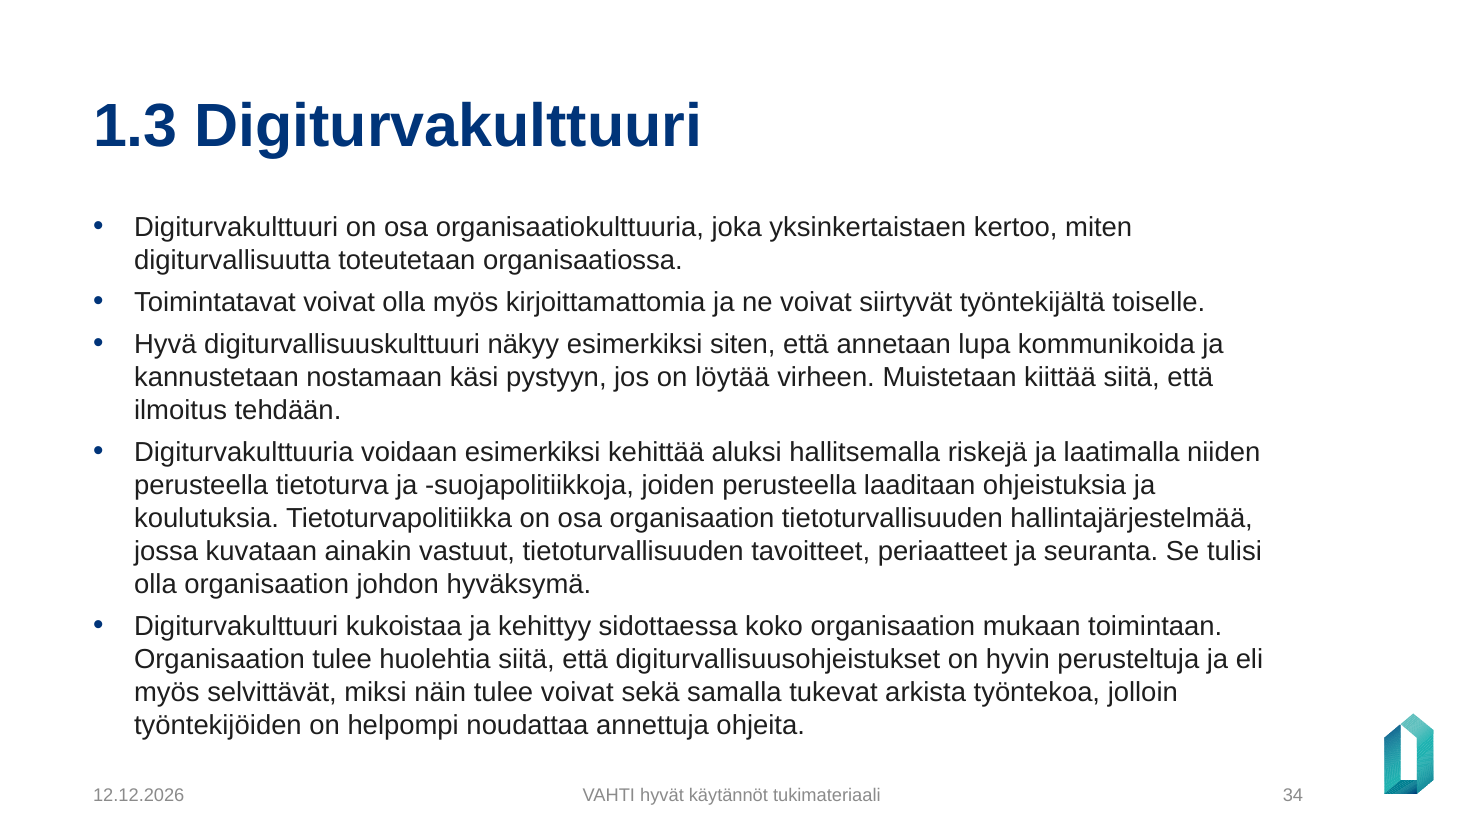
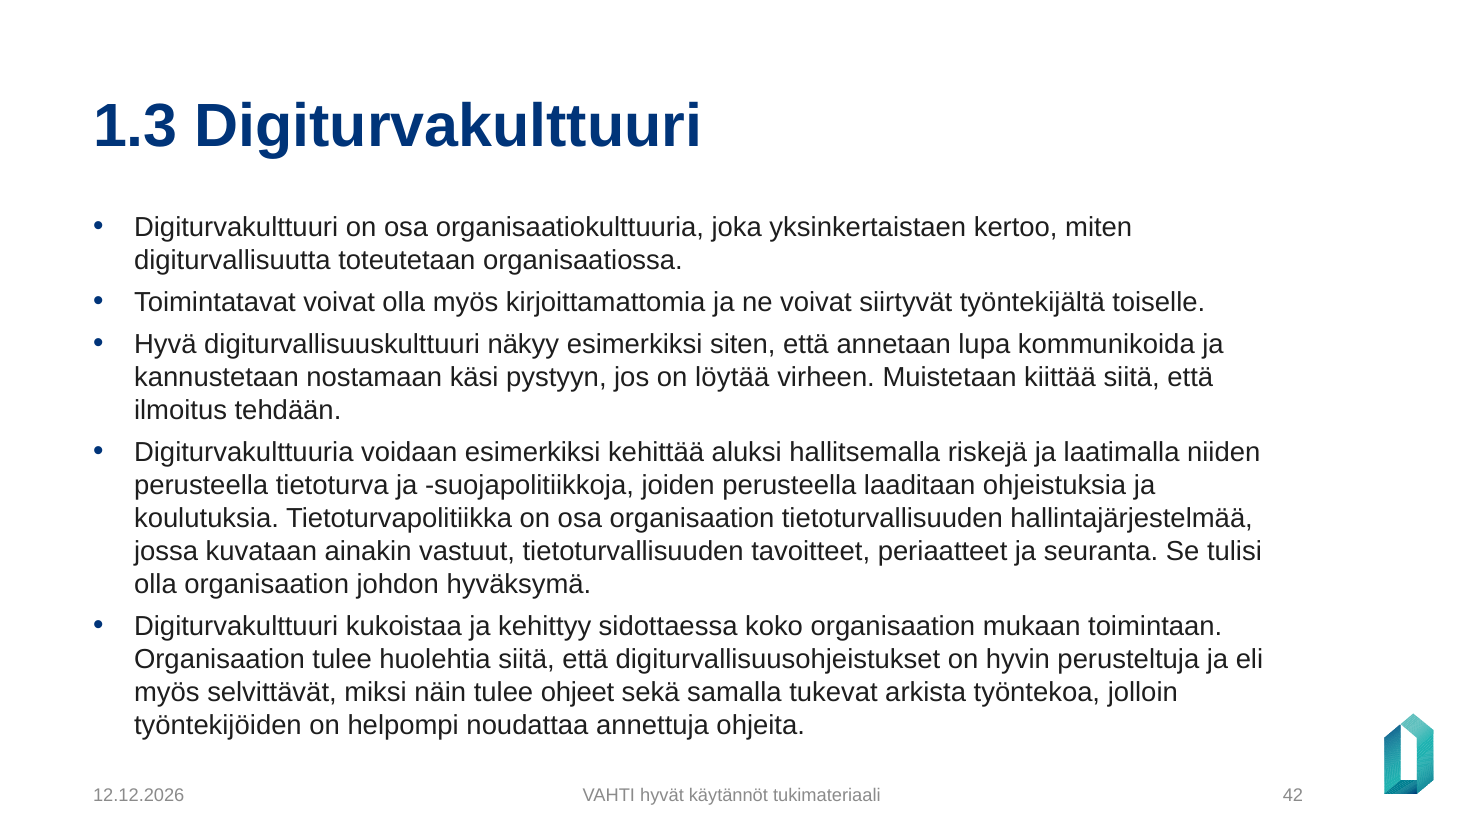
tulee voivat: voivat -> ohjeet (578, 692)
34: 34 -> 42 (1293, 795)
